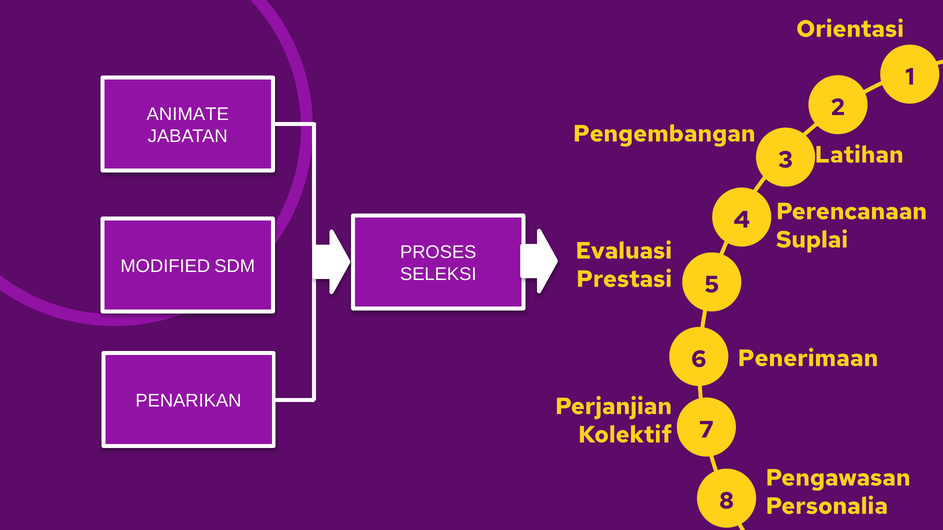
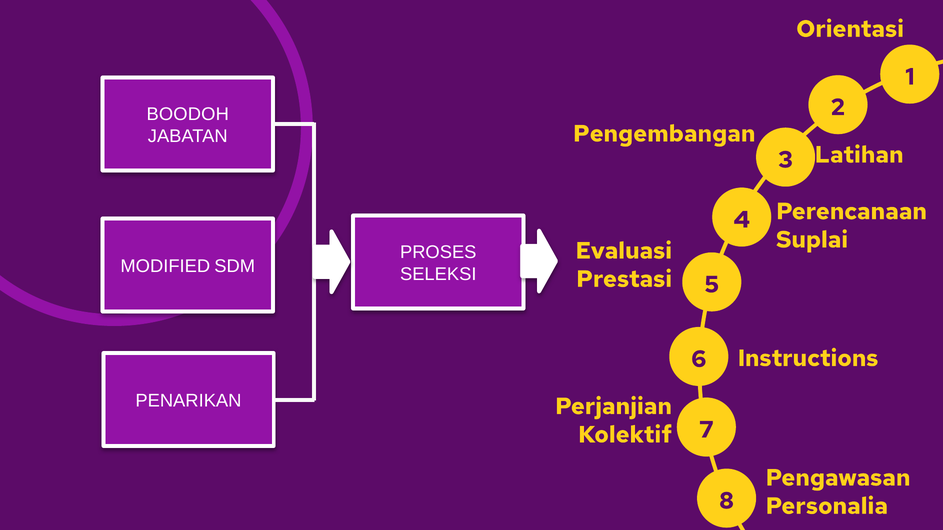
ANIMATE: ANIMATE -> BOODOH (188, 114)
Penerimaan: Penerimaan -> Instructions (808, 359)
